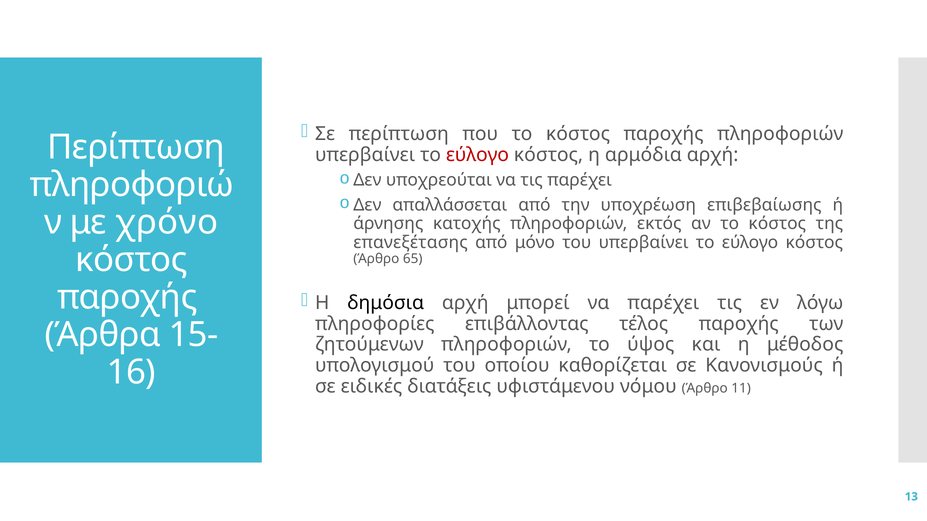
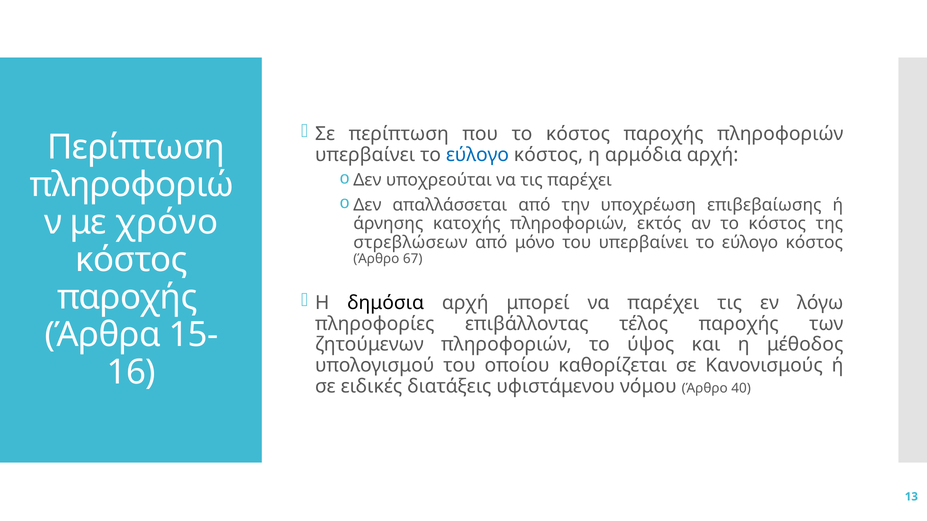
εύλογο colour: red -> blue (478, 155)
επανεξέτασης: επανεξέτασης -> στρεβλώσεων (410, 243)
65: 65 -> 67 (413, 259)
11: 11 -> 40 (741, 388)
